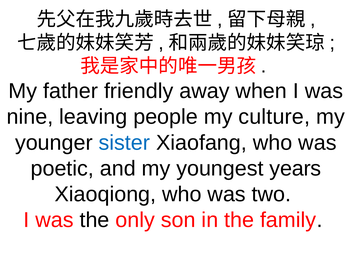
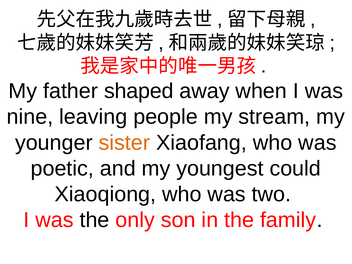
friendly: friendly -> shaped (139, 91)
culture: culture -> stream (274, 117)
sister colour: blue -> orange (124, 143)
years: years -> could (295, 168)
